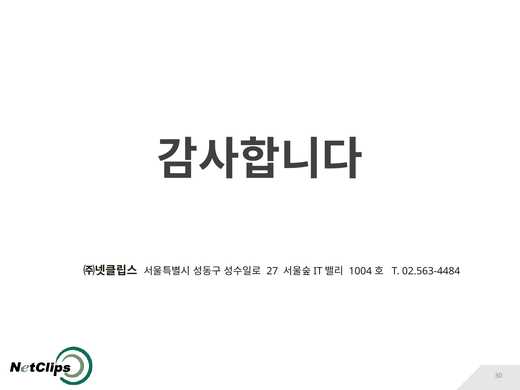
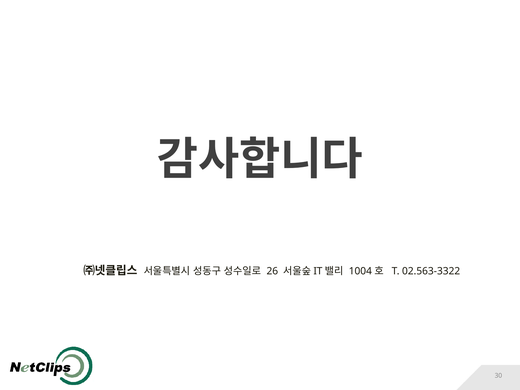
27: 27 -> 26 (272, 271)
02.563-4484: 02.563-4484 -> 02.563-3322 (431, 271)
